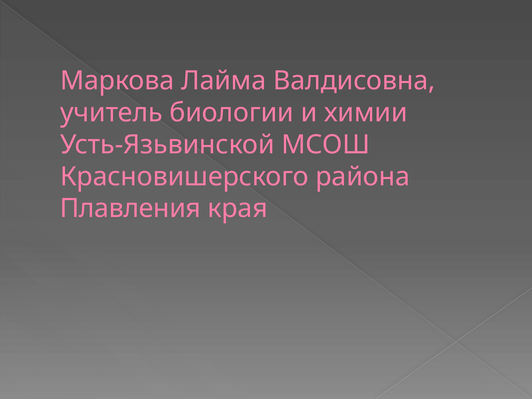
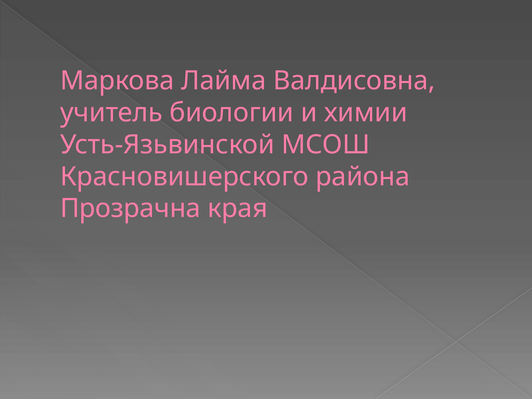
Плавления: Плавления -> Прозрачна (130, 209)
